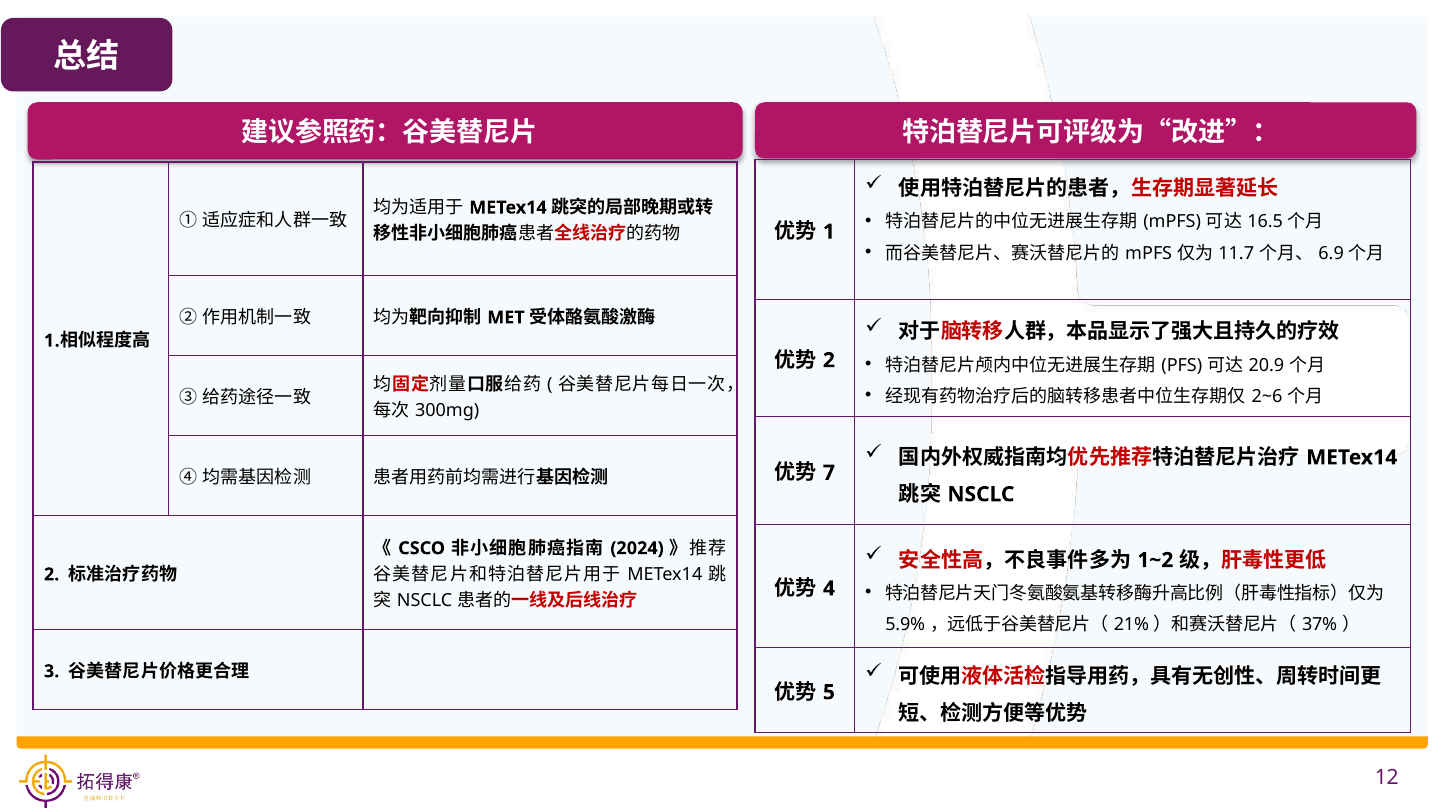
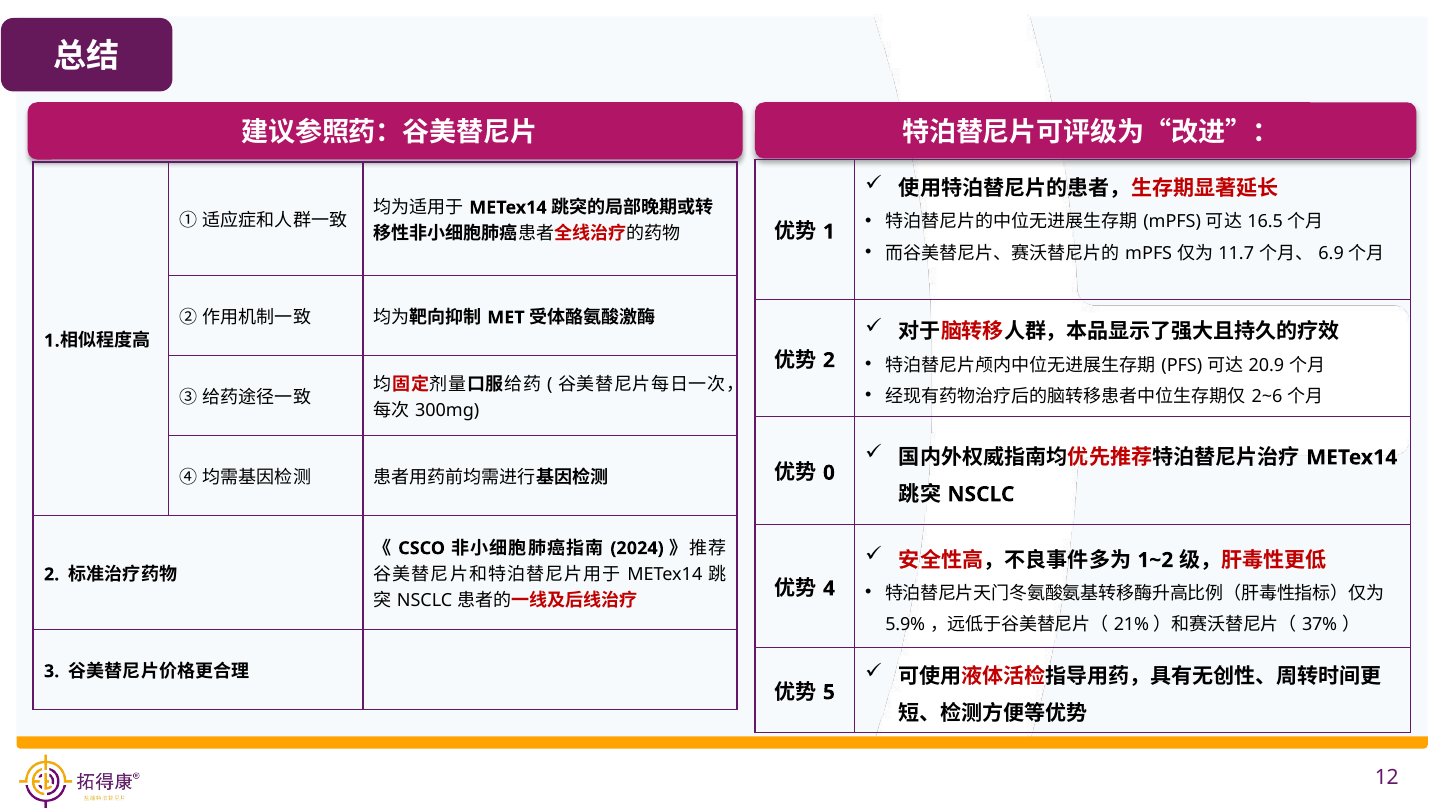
7: 7 -> 0 (829, 473)
